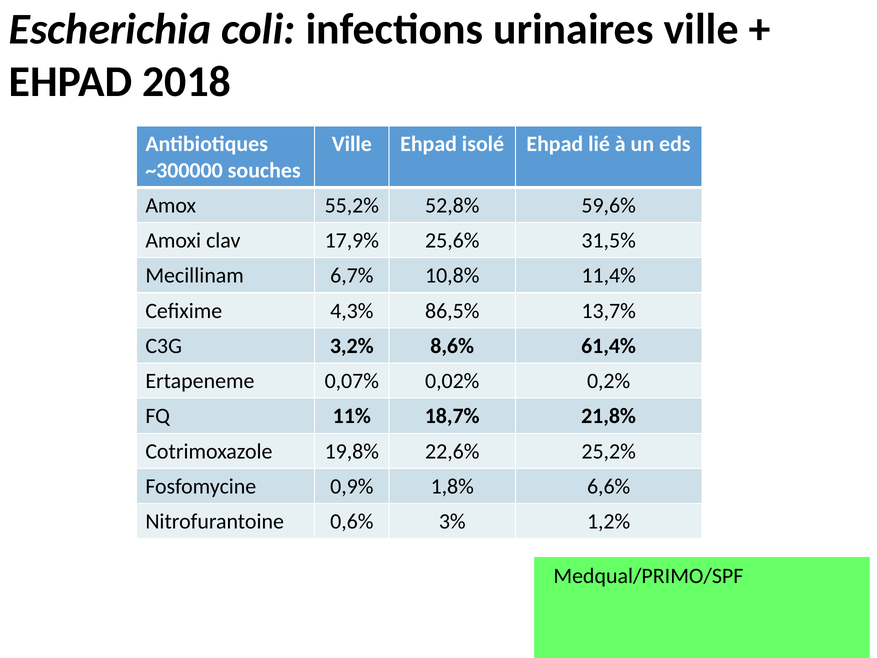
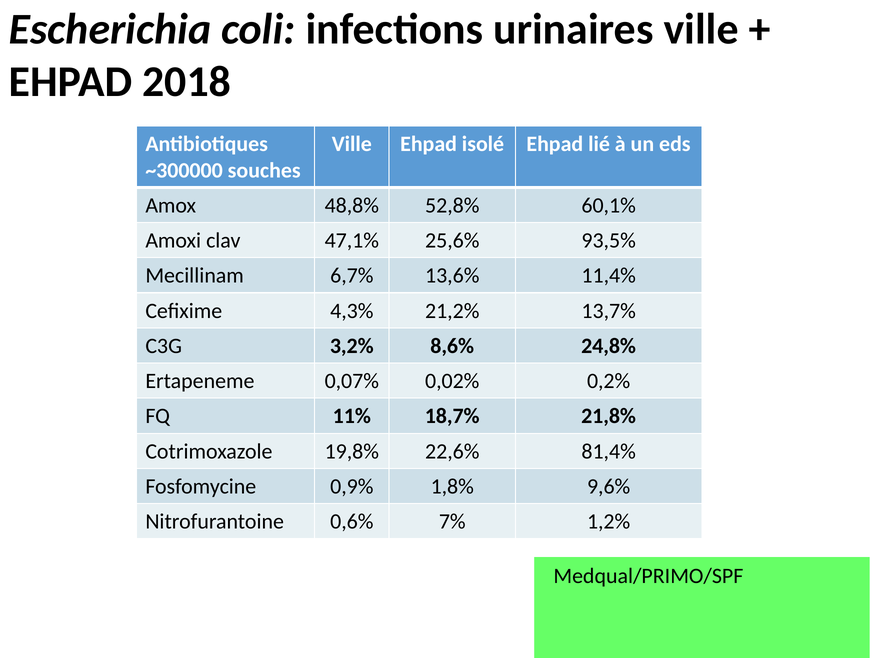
55,2%: 55,2% -> 48,8% (352, 205)
59,6%: 59,6% -> 60,1% (609, 205)
17,9%: 17,9% -> 47,1% (352, 240)
31,5%: 31,5% -> 93,5% (609, 240)
10,8%: 10,8% -> 13,6% (452, 276)
86,5%: 86,5% -> 21,2% (452, 311)
61,4%: 61,4% -> 24,8% (609, 346)
25,2%: 25,2% -> 81,4% (609, 451)
6,6%: 6,6% -> 9,6% (609, 486)
3%: 3% -> 7% (452, 521)
